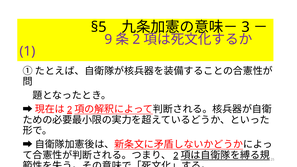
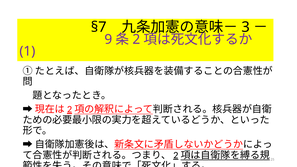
§5: §5 -> §7 (99, 27)
